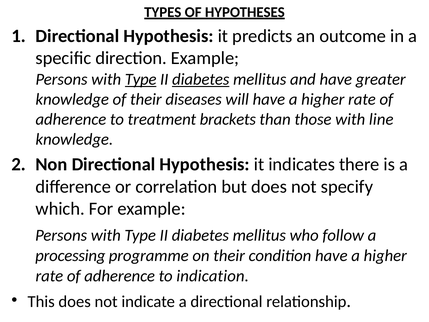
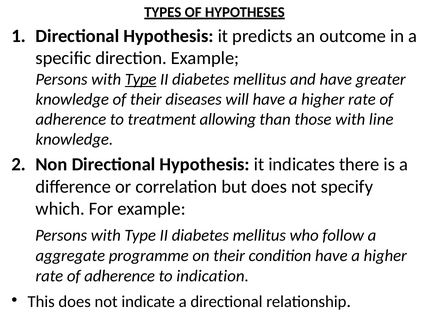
diabetes underline: present -> none (201, 79)
brackets: brackets -> allowing (228, 119)
processing: processing -> aggregate (70, 256)
